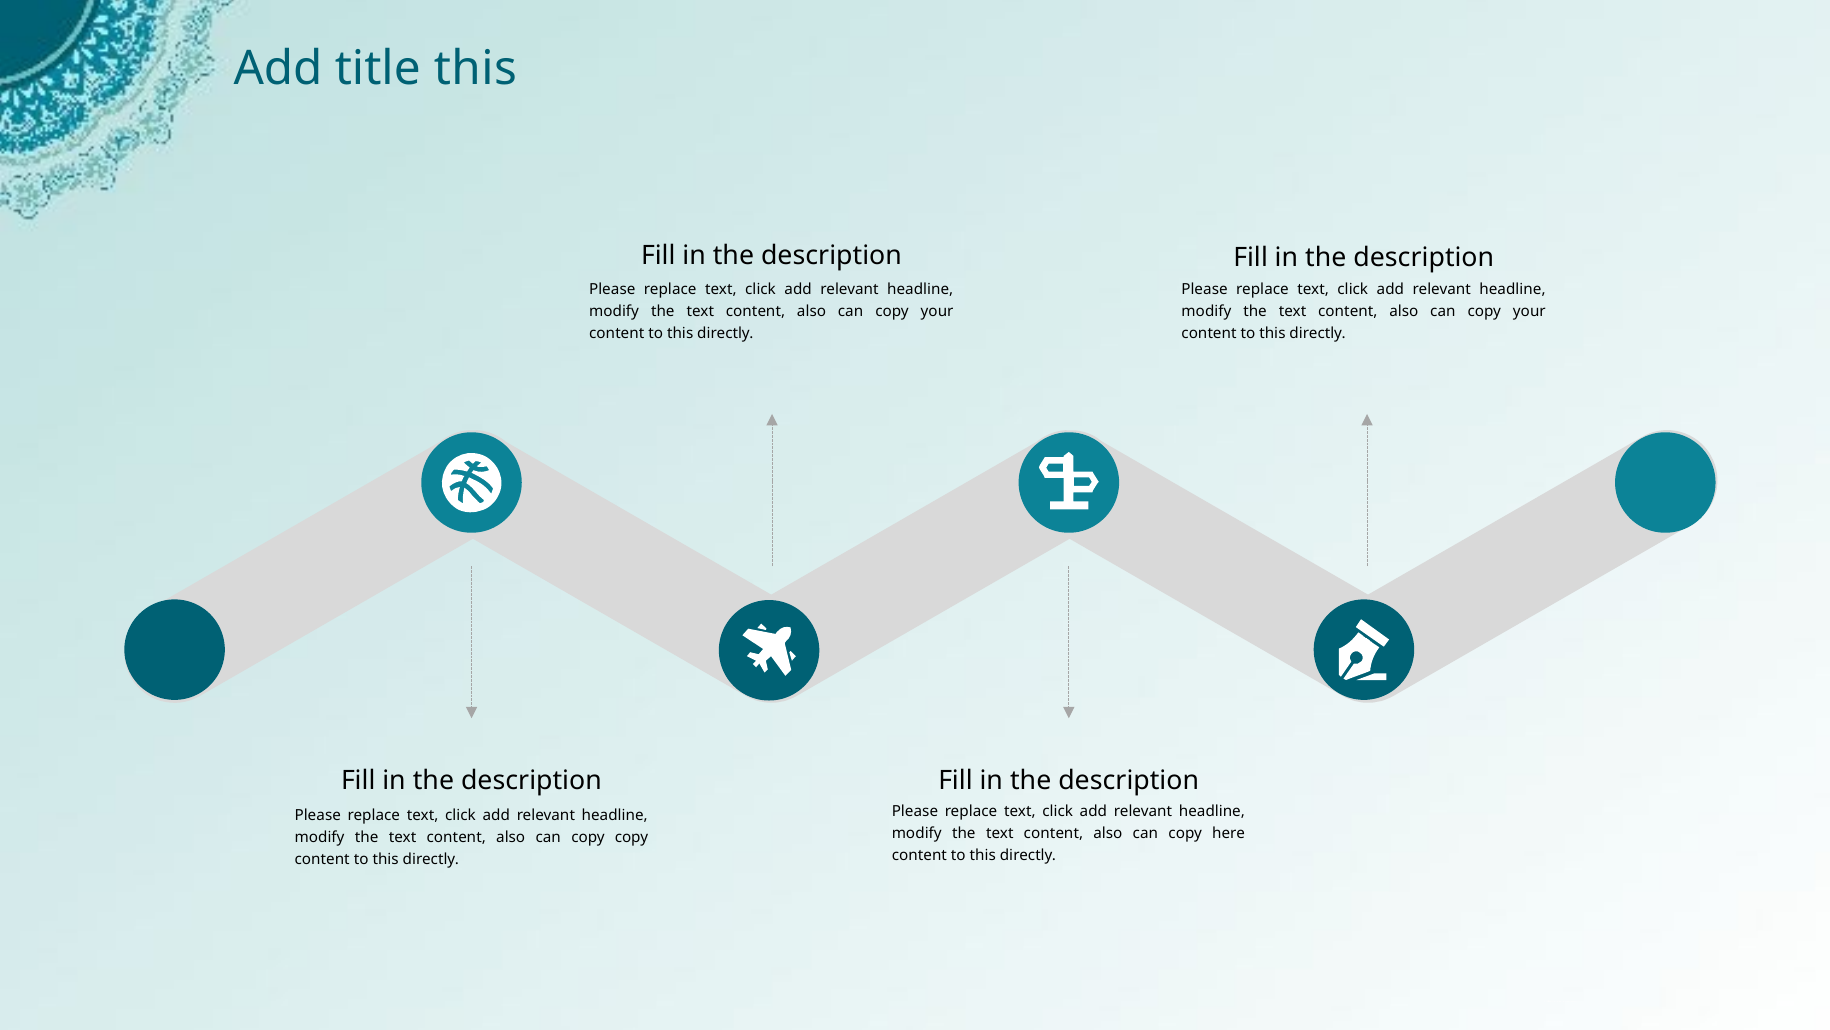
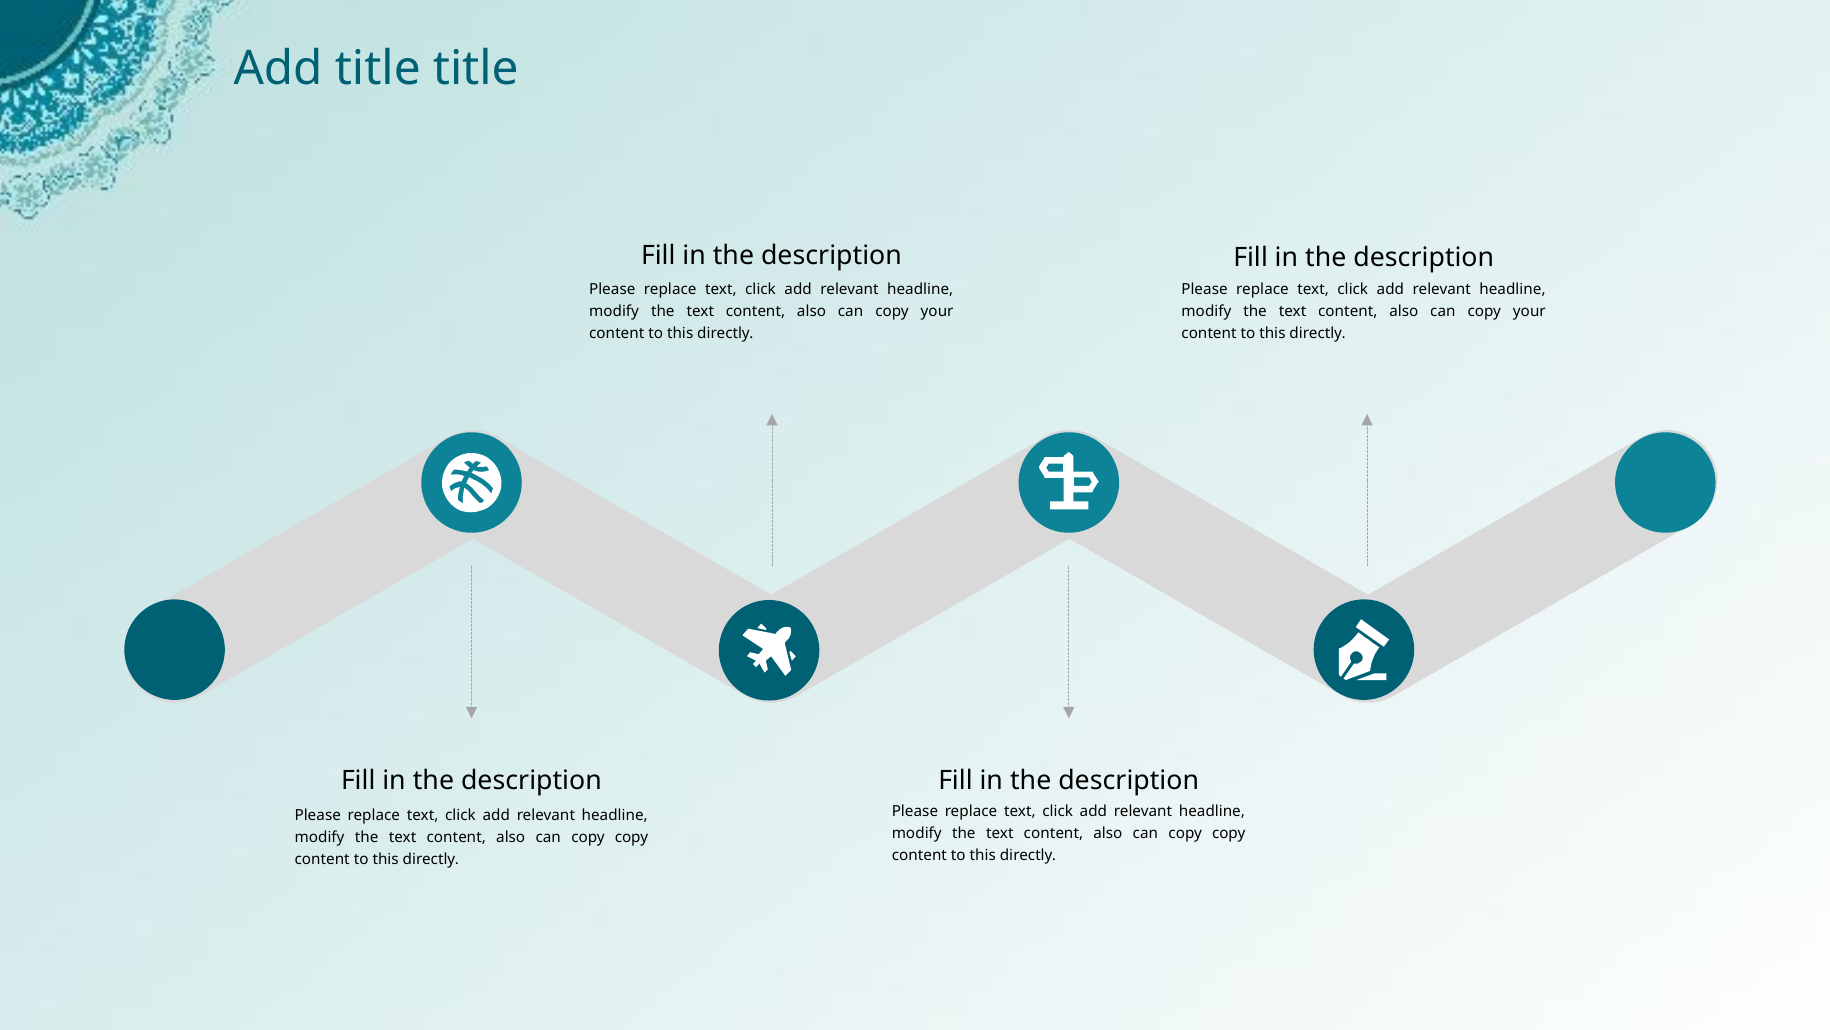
title this: this -> title (476, 68)
here: here -> copy (1229, 833)
